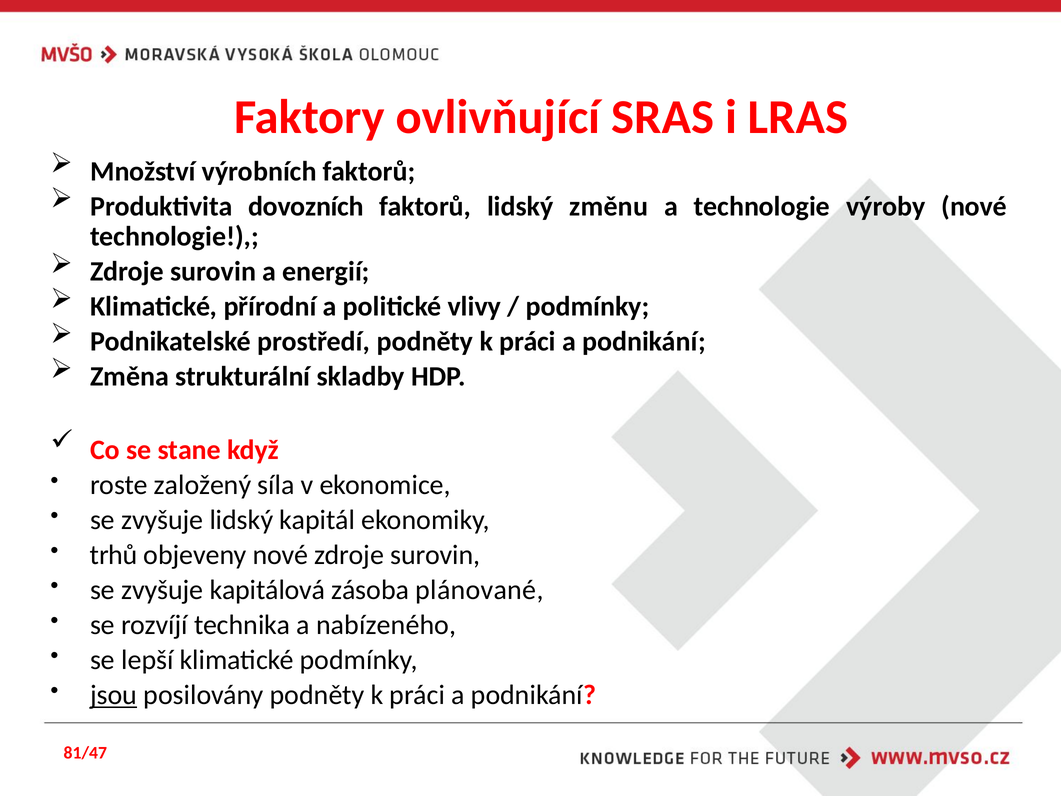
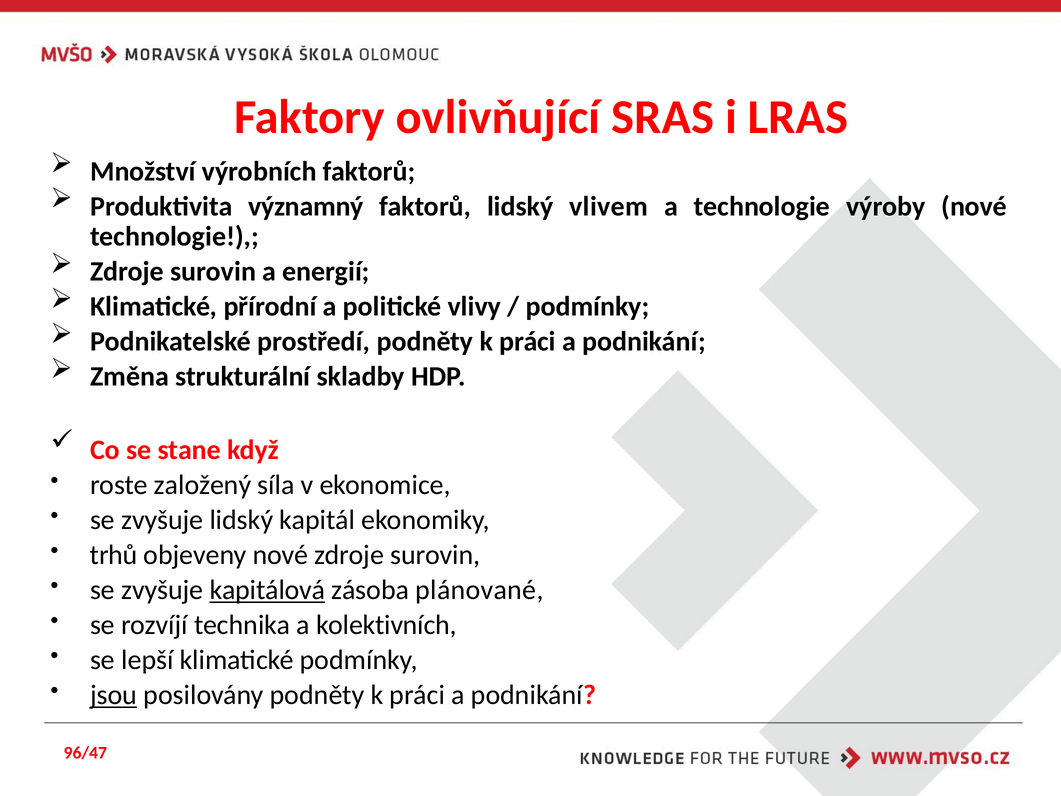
dovozních: dovozních -> významný (306, 206)
změnu: změnu -> vlivem (609, 206)
kapitálová underline: none -> present (267, 590)
nabízeného: nabízeného -> kolektivních (386, 625)
81/47: 81/47 -> 96/47 (85, 753)
